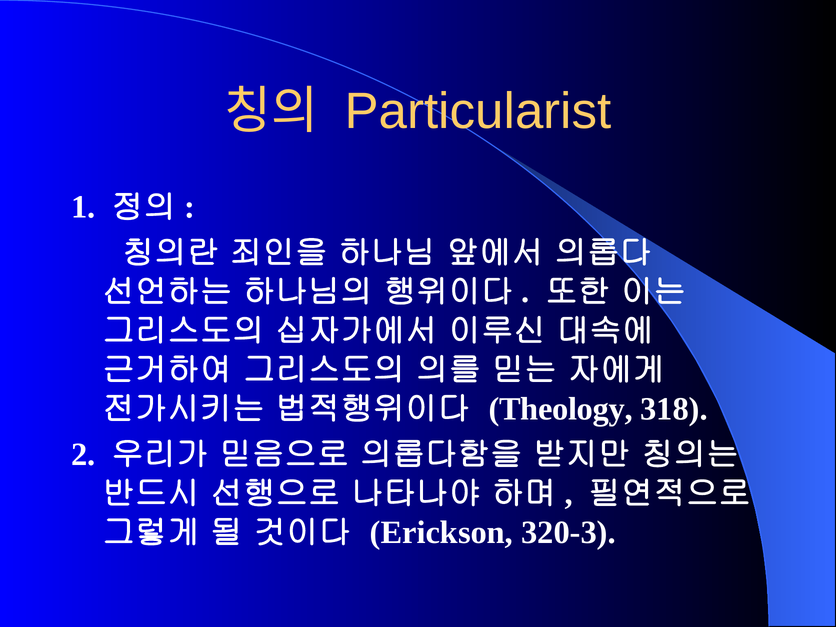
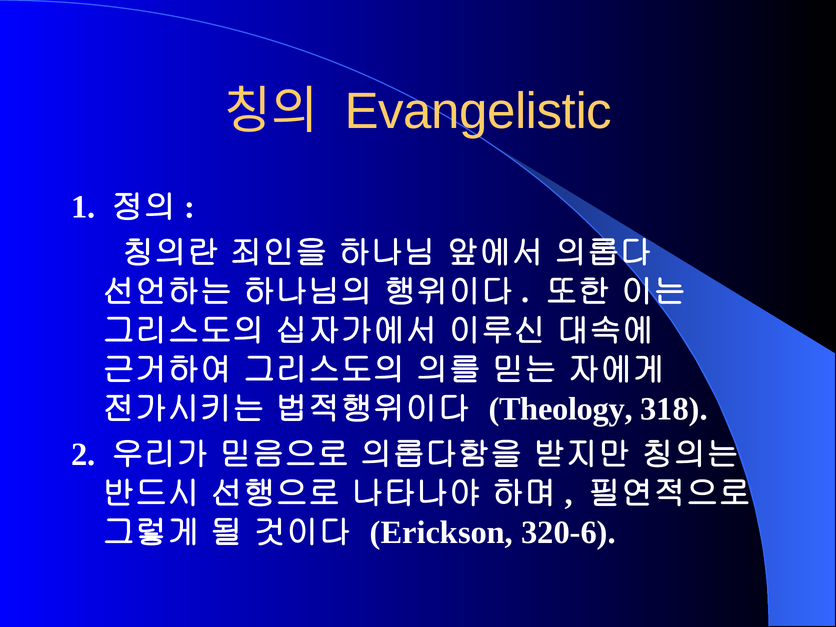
Particularist: Particularist -> Evangelistic (478, 112)
320-3: 320-3 -> 320-6 (568, 532)
